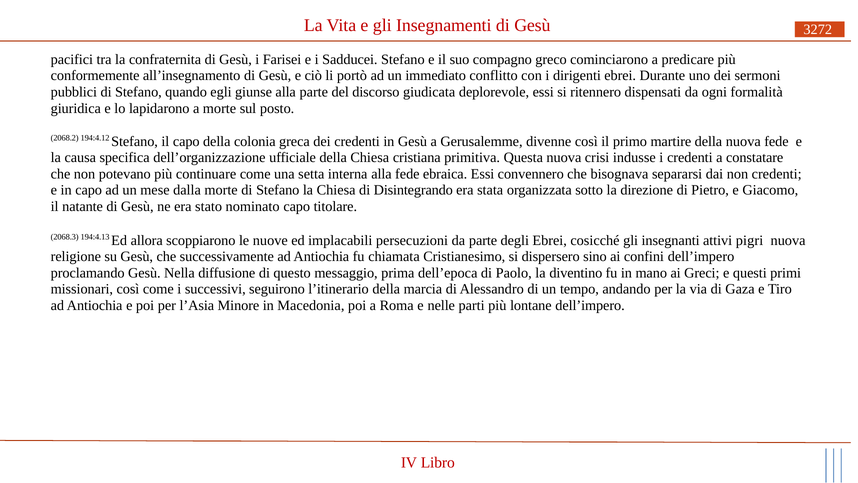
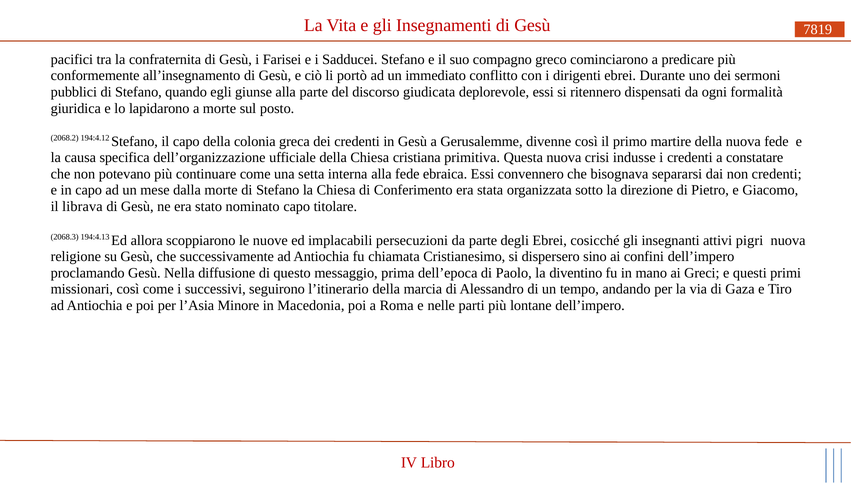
3272: 3272 -> 7819 (818, 30)
Disintegrando: Disintegrando -> Conferimento (413, 190)
natante: natante -> librava (82, 207)
